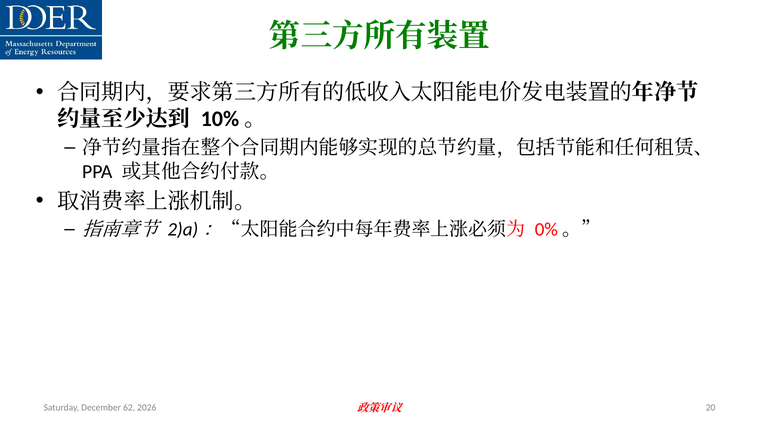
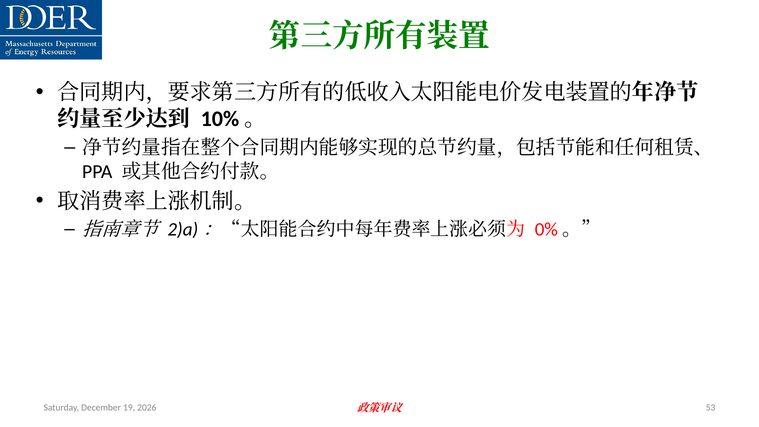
62: 62 -> 19 (129, 408)
20: 20 -> 53 (711, 408)
